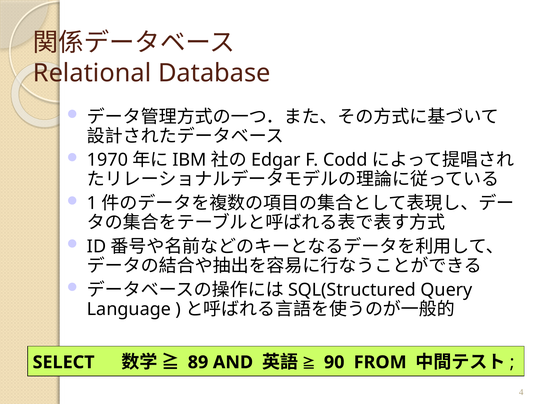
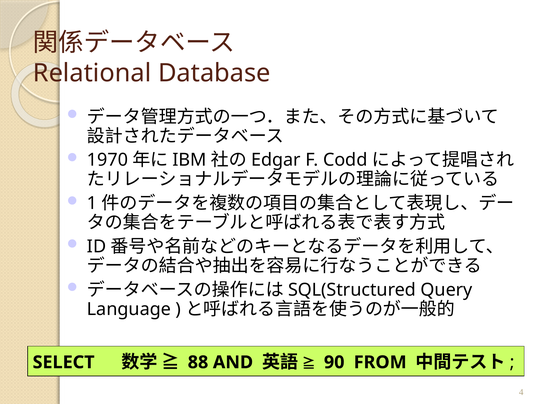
89: 89 -> 88 (198, 363)
